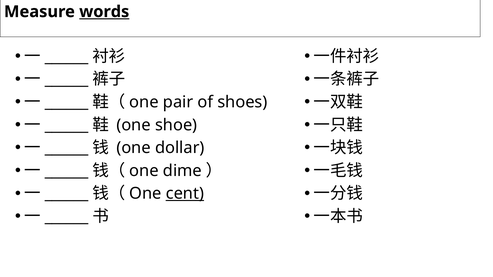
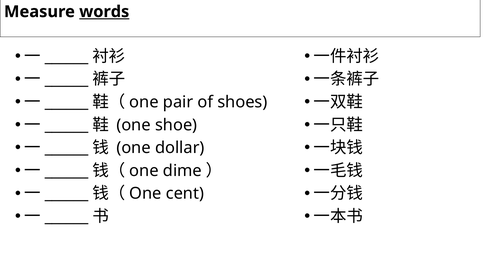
cent underline: present -> none (185, 194)
